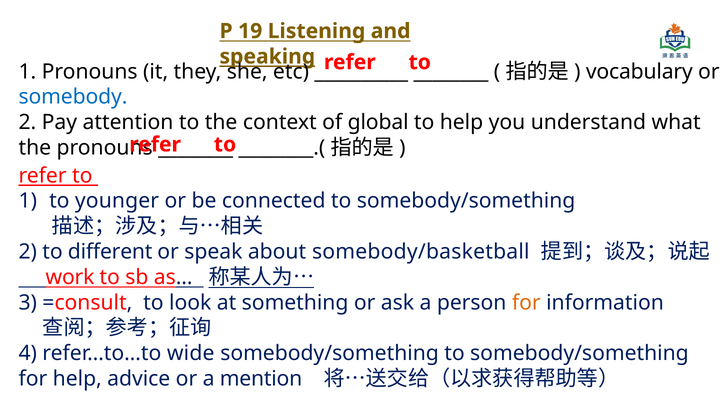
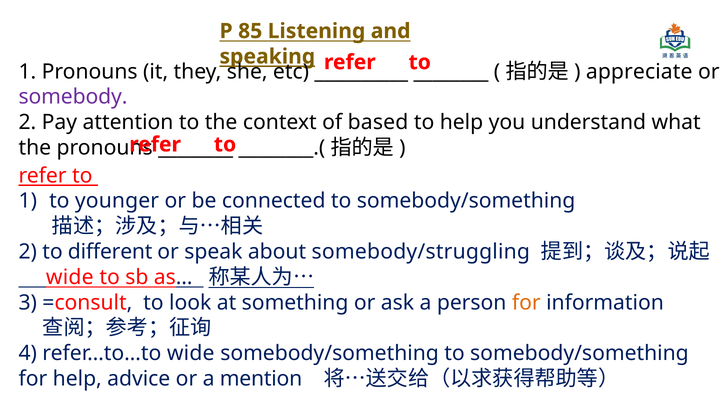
19: 19 -> 85 (250, 31)
vocabulary: vocabulary -> appreciate (639, 72)
somebody colour: blue -> purple (73, 97)
global: global -> based (378, 122)
somebody/basketball: somebody/basketball -> somebody/struggling (421, 252)
work: work -> wide (70, 277)
